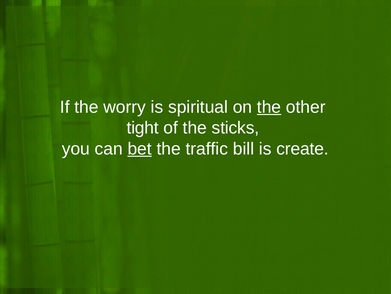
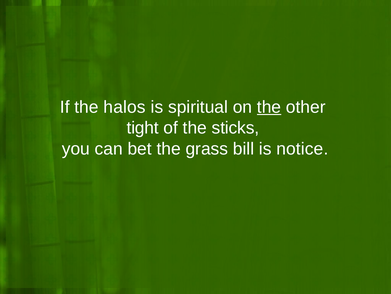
worry: worry -> halos (125, 107)
bet underline: present -> none (140, 148)
traffic: traffic -> grass (207, 148)
create: create -> notice (302, 148)
